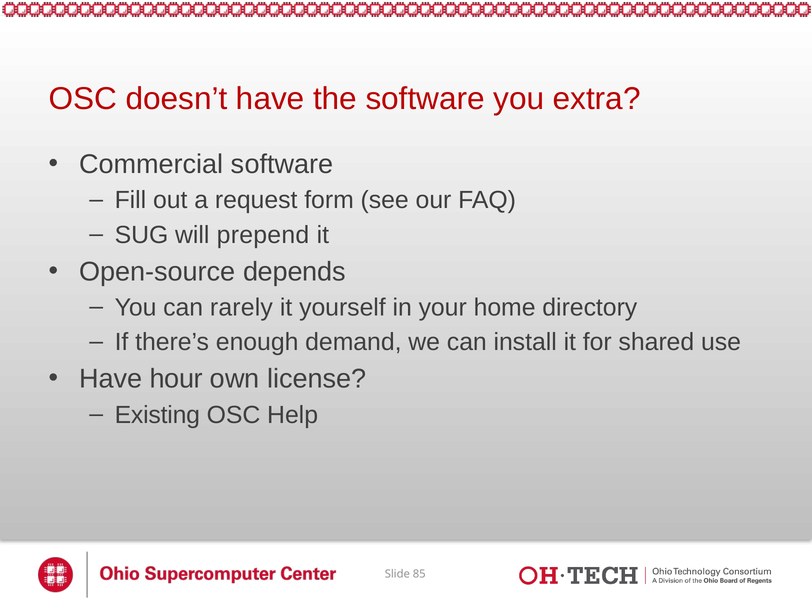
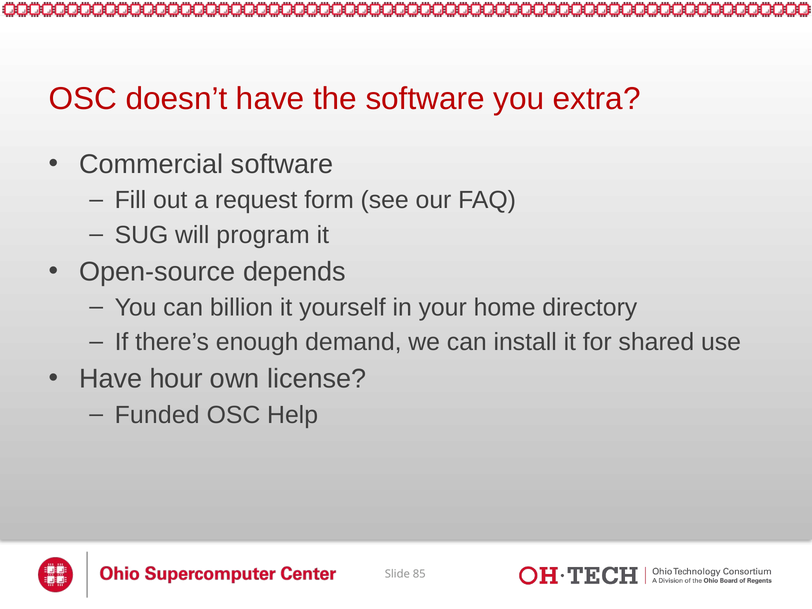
prepend: prepend -> program (263, 235)
rarely: rarely -> billion (242, 308)
Existing: Existing -> Funded (157, 415)
